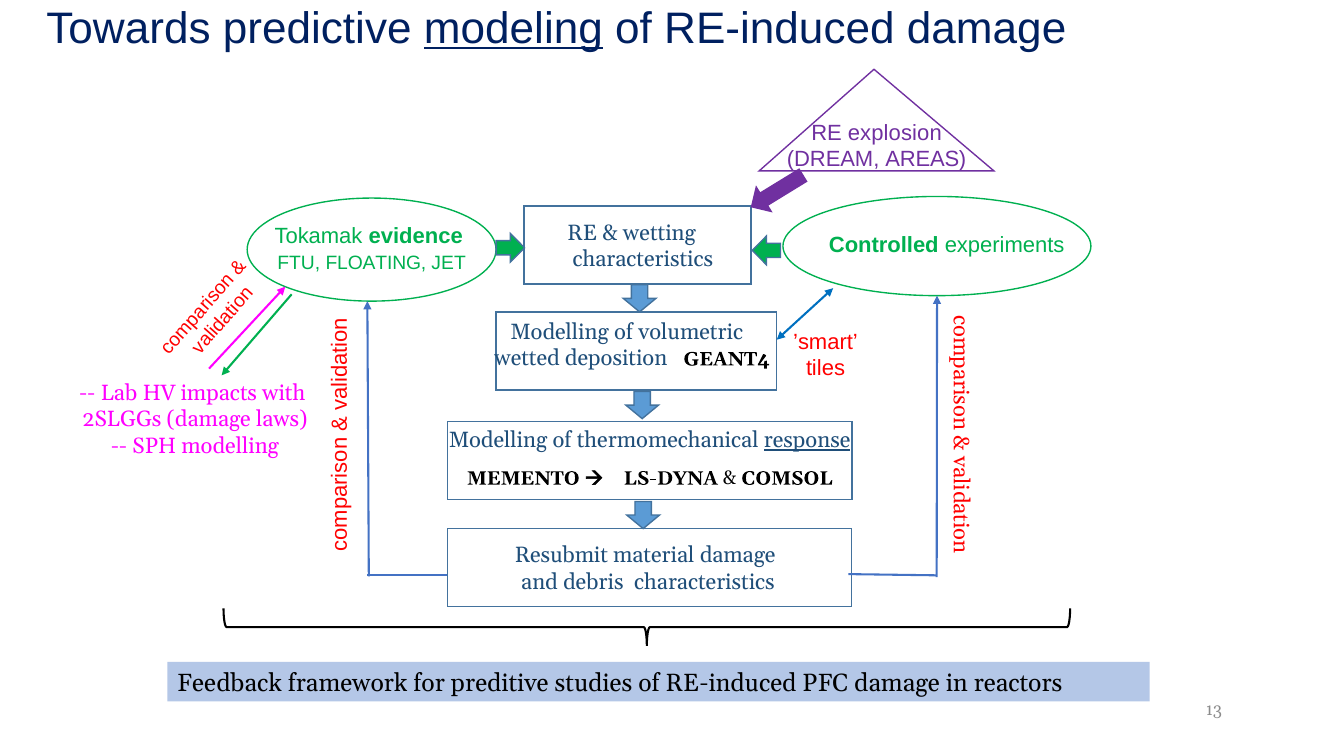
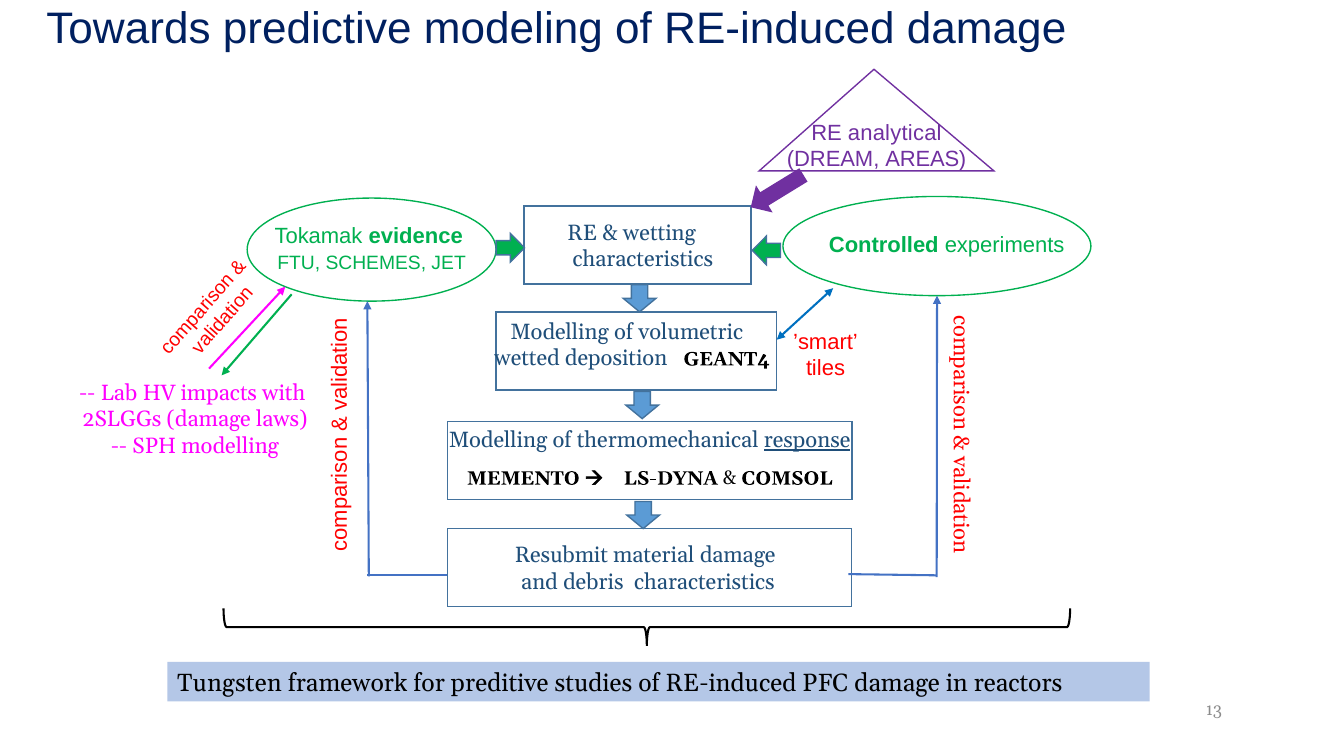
modeling underline: present -> none (513, 29)
explosion: explosion -> analytical (895, 133)
FLOATING: FLOATING -> SCHEMES (376, 264)
Feedback: Feedback -> Tungsten (229, 683)
